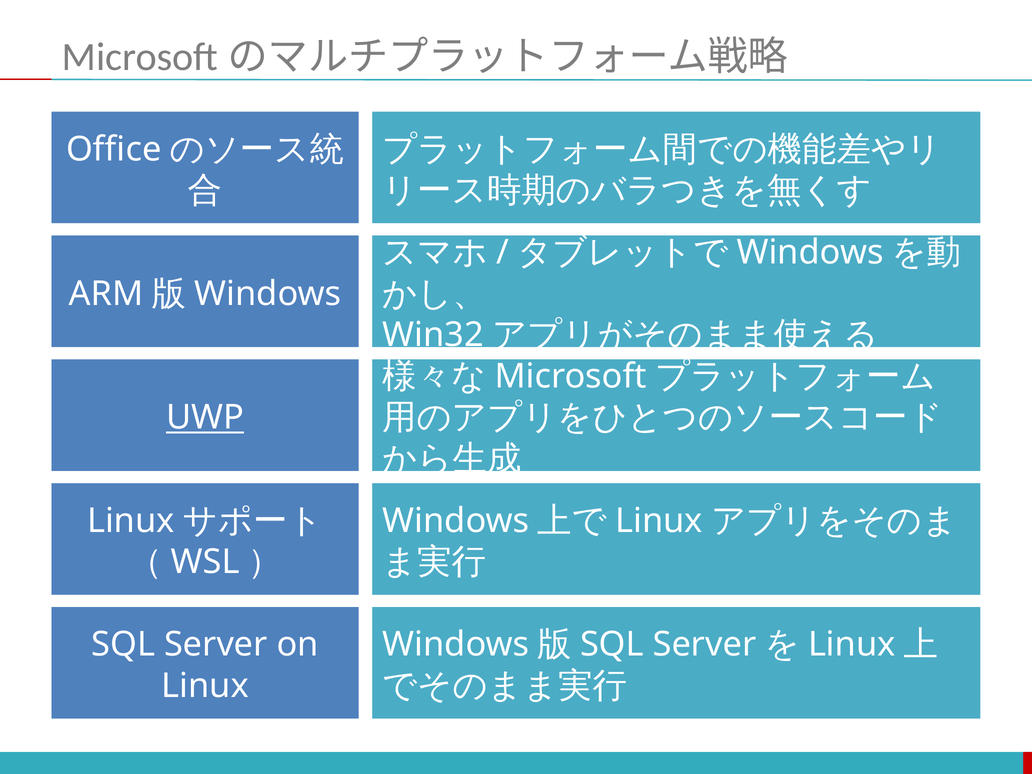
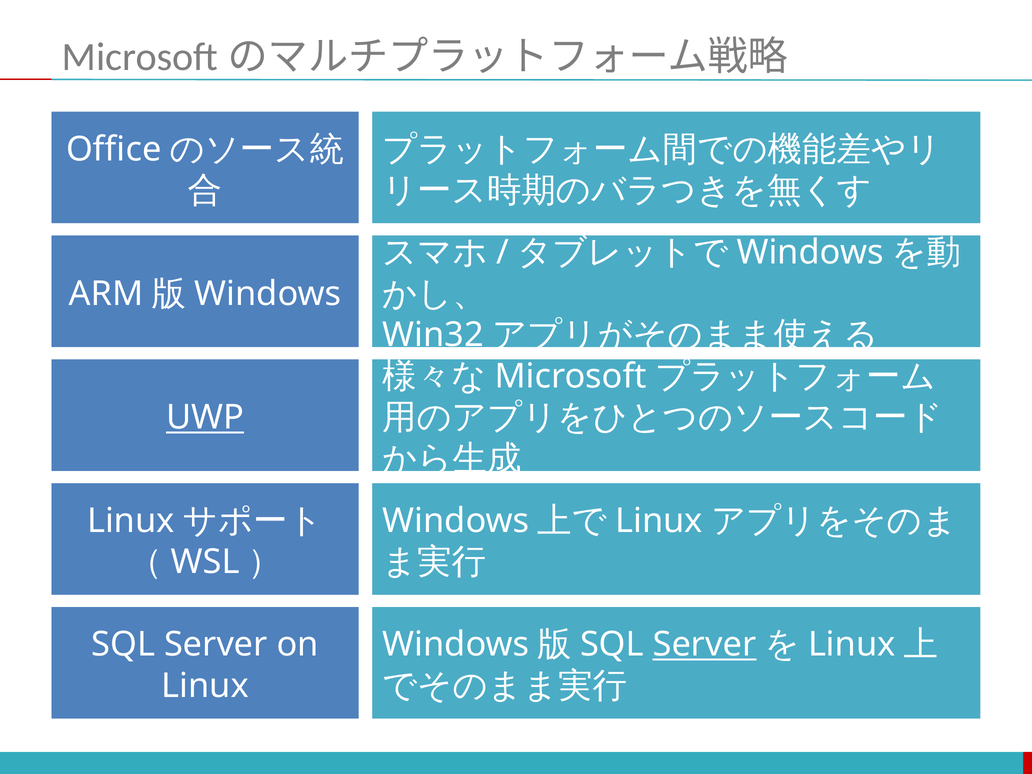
Server underline: none -> present (704, 645)
